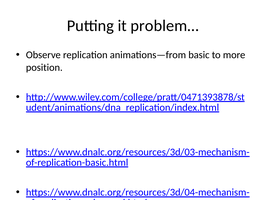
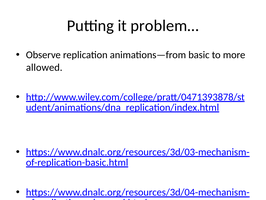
position: position -> allowed (44, 67)
